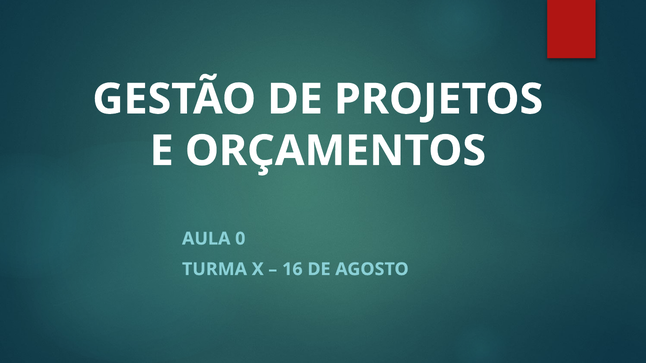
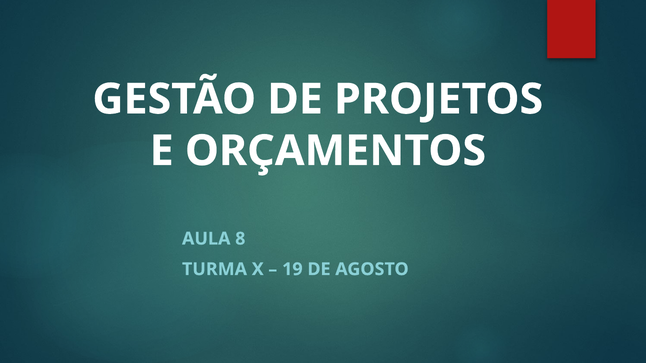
0: 0 -> 8 (240, 239)
16: 16 -> 19 (292, 269)
